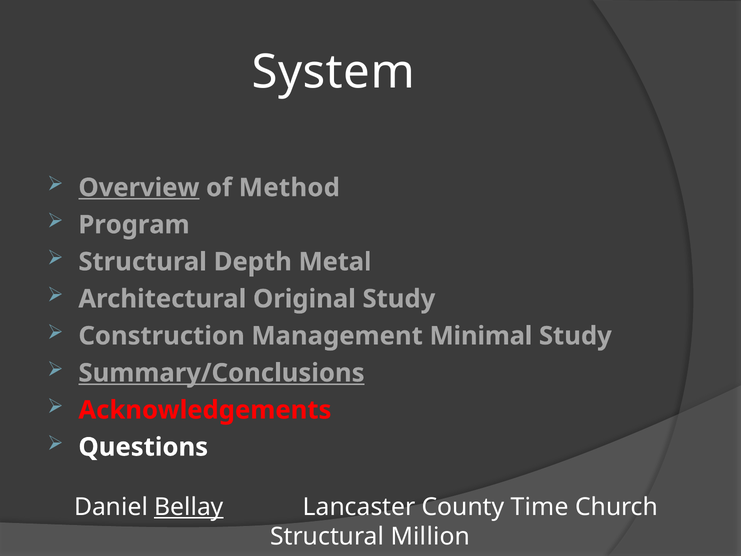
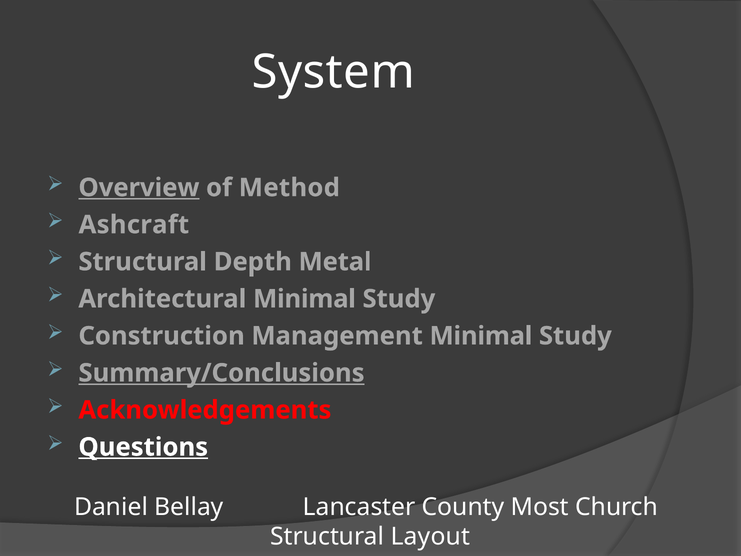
Program: Program -> Ashcraft (134, 225)
Architectural Original: Original -> Minimal (304, 299)
Questions underline: none -> present (143, 447)
Bellay underline: present -> none (189, 507)
Time: Time -> Most (540, 507)
Million: Million -> Layout (430, 536)
